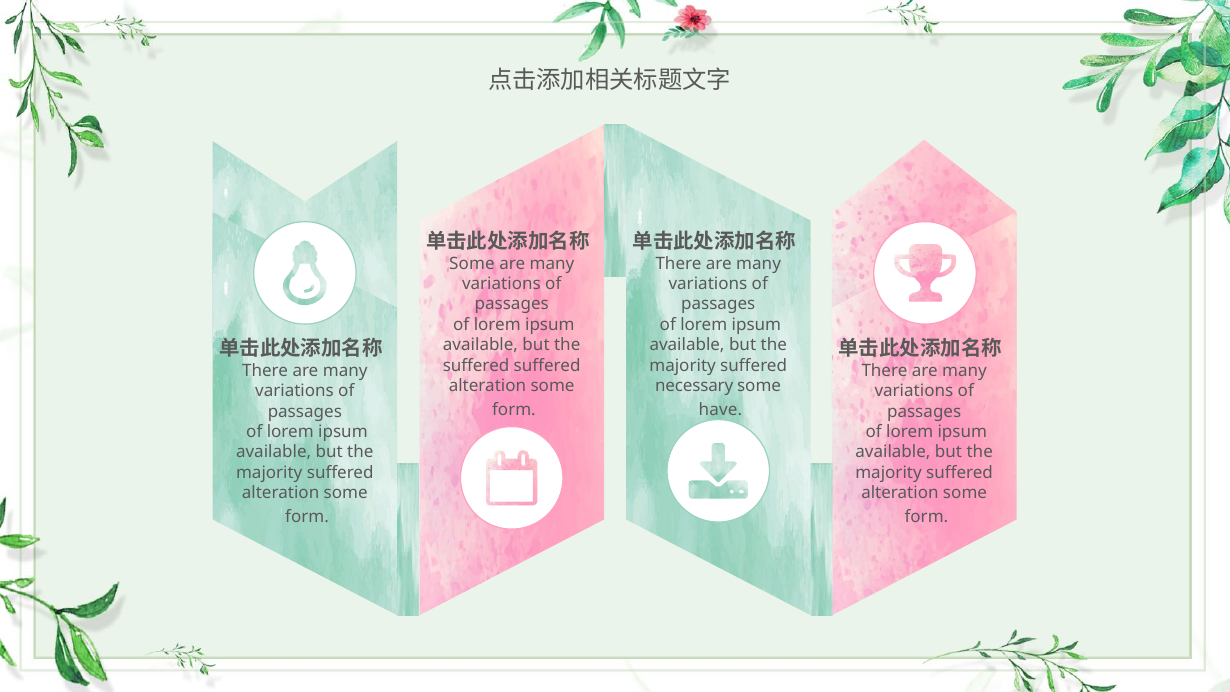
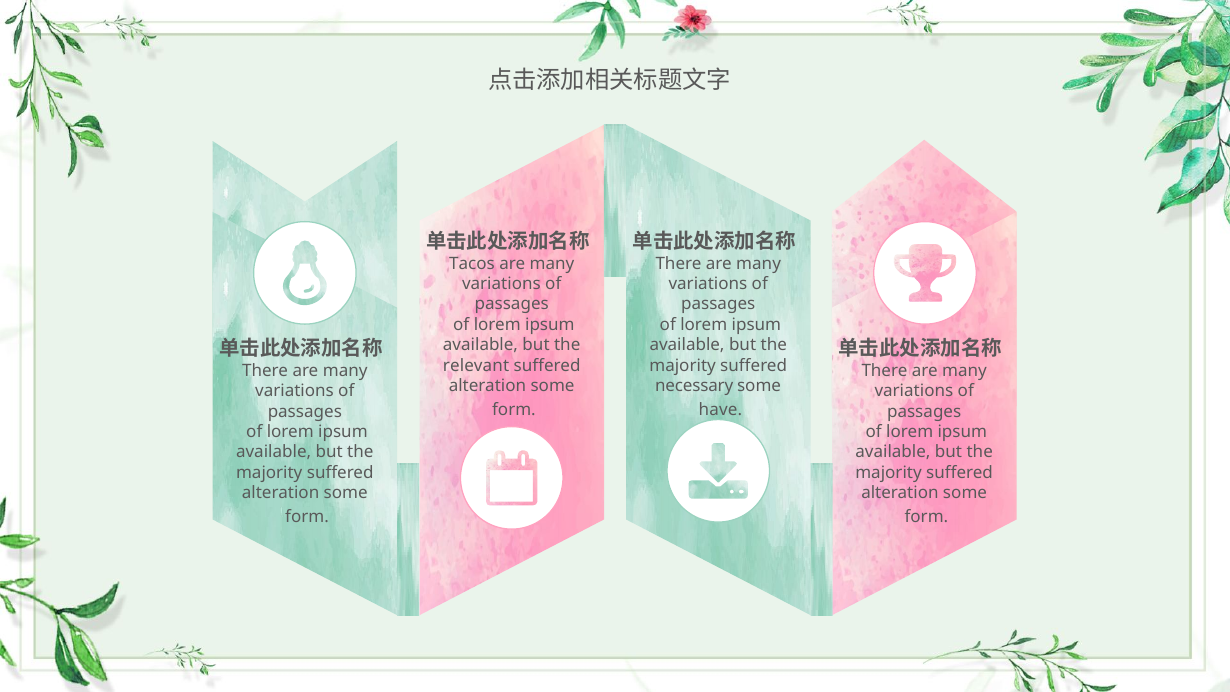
Some: Some -> Tacos (472, 263)
suffered: suffered -> relevant (476, 366)
